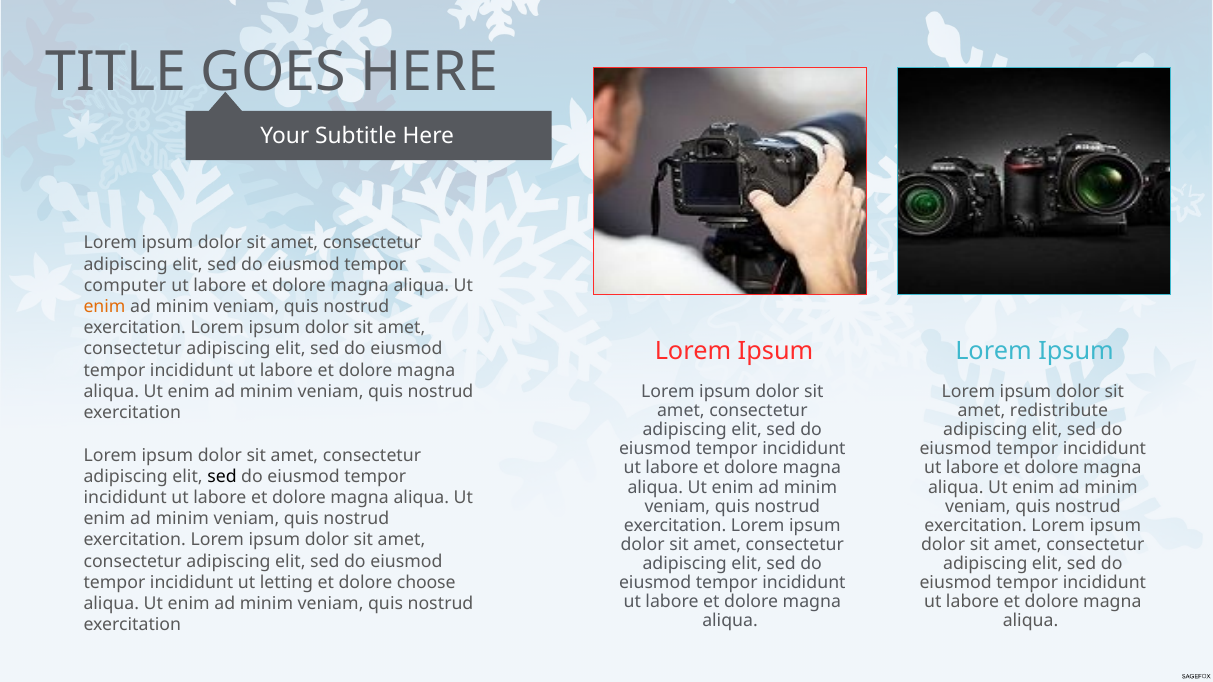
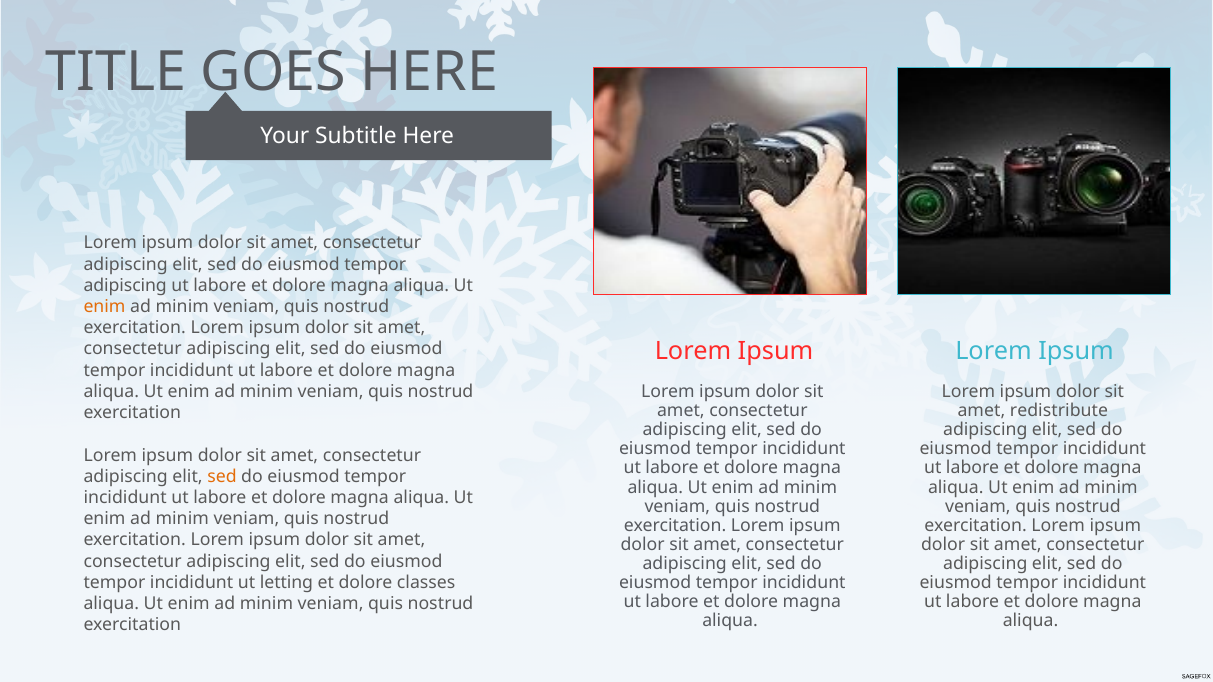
computer: computer -> adipiscing (125, 286)
sed colour: black -> orange (222, 477)
choose: choose -> classes (426, 583)
